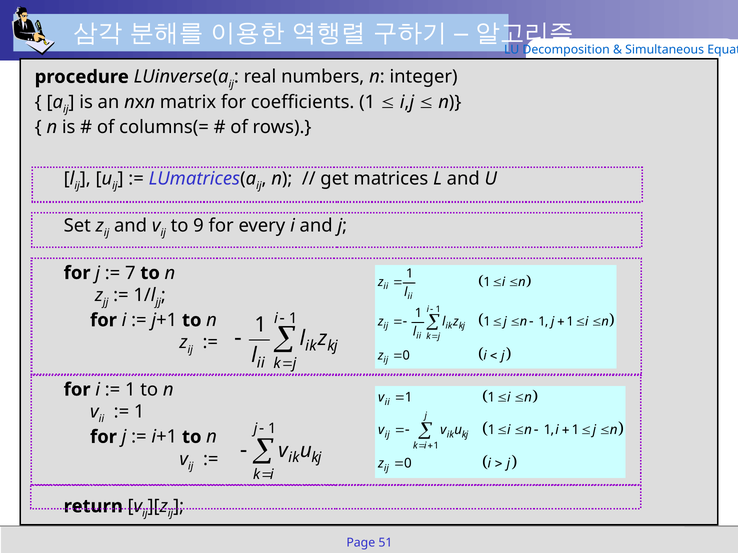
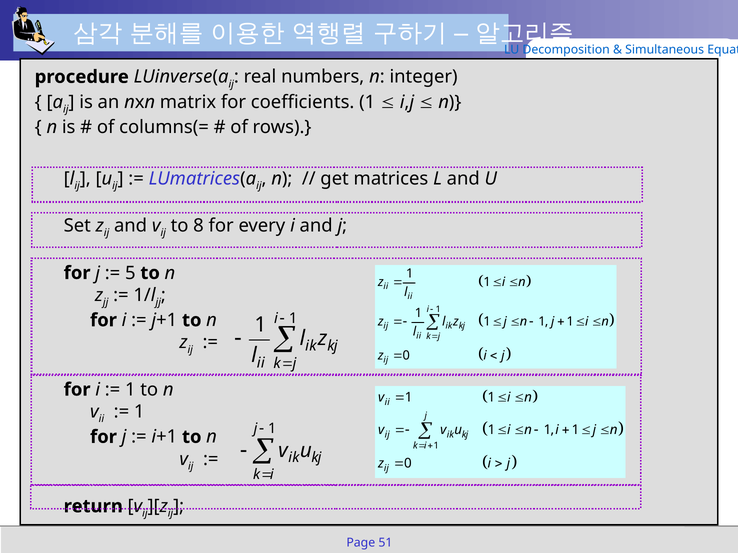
9: 9 -> 8 (199, 226)
7: 7 -> 5 (130, 273)
